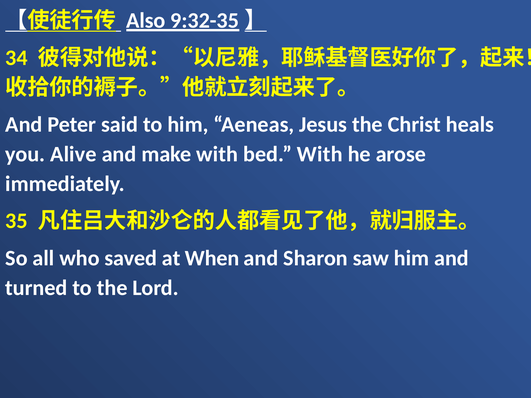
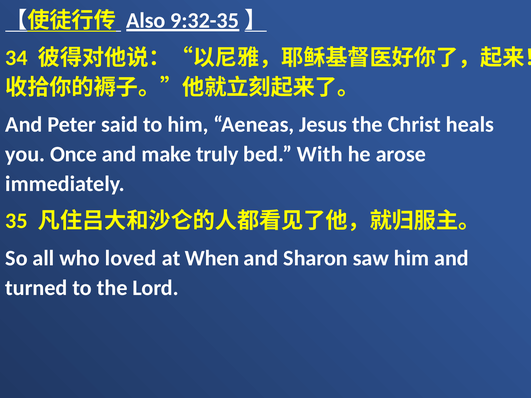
Alive: Alive -> Once (74, 154)
make with: with -> truly (217, 154)
saved: saved -> loved (131, 258)
